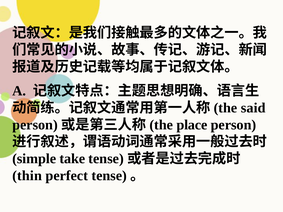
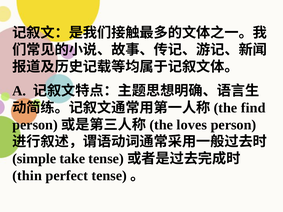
said: said -> find (253, 108)
place: place -> loves (192, 125)
